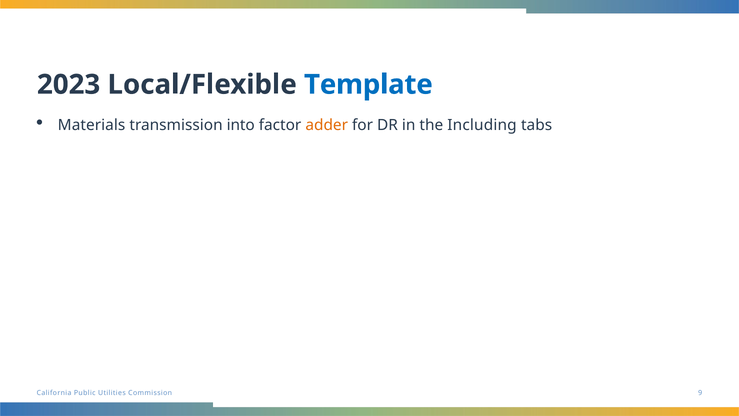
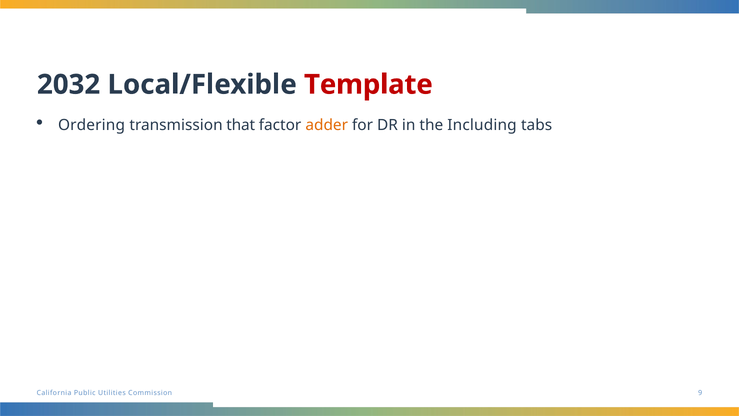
2023: 2023 -> 2032 (69, 85)
Template colour: blue -> red (368, 85)
Materials: Materials -> Ordering (91, 125)
into: into -> that (241, 125)
